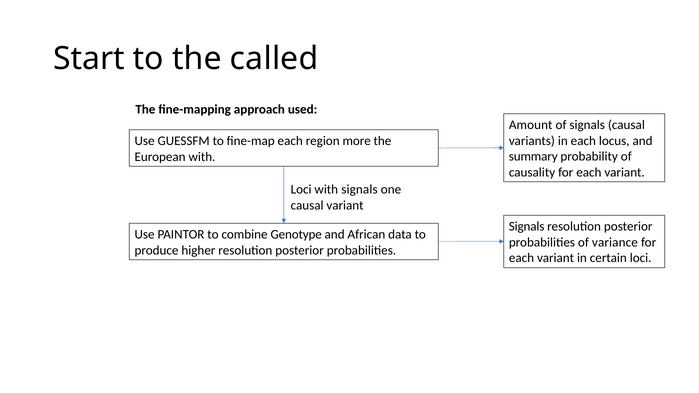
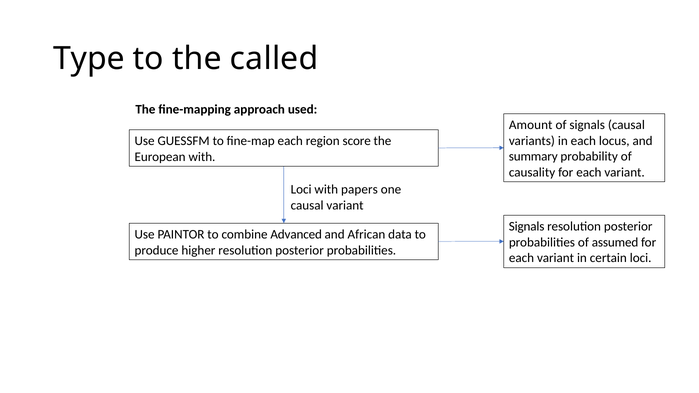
Start: Start -> Type (89, 59)
more: more -> score (357, 141)
with signals: signals -> papers (359, 190)
Genotype: Genotype -> Advanced (296, 235)
variance: variance -> assumed (615, 242)
